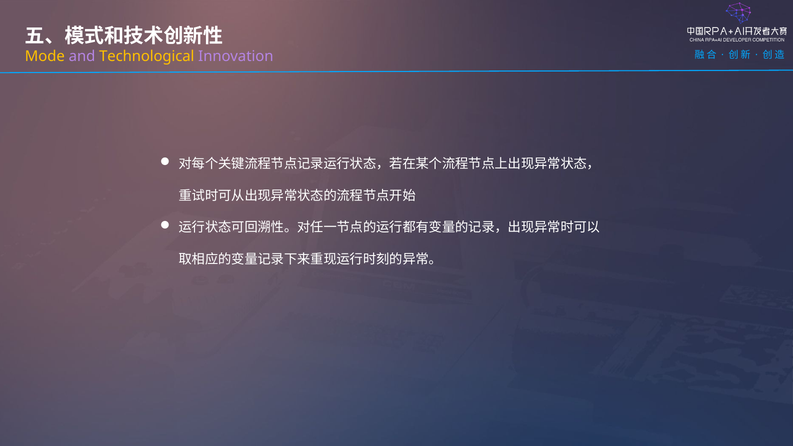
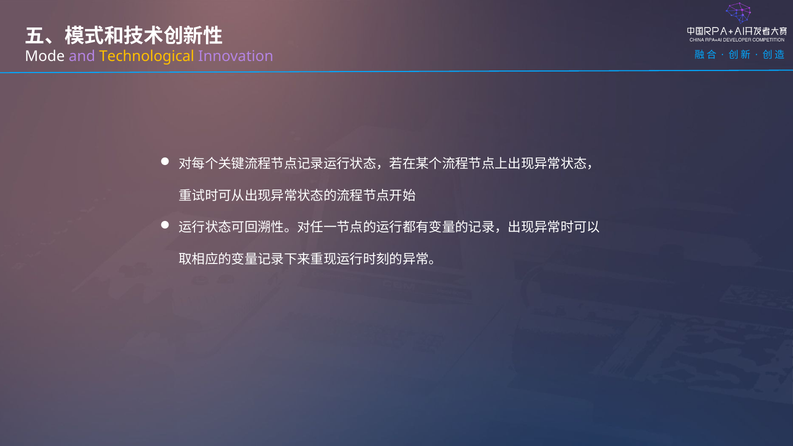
Mode colour: yellow -> white (45, 56)
